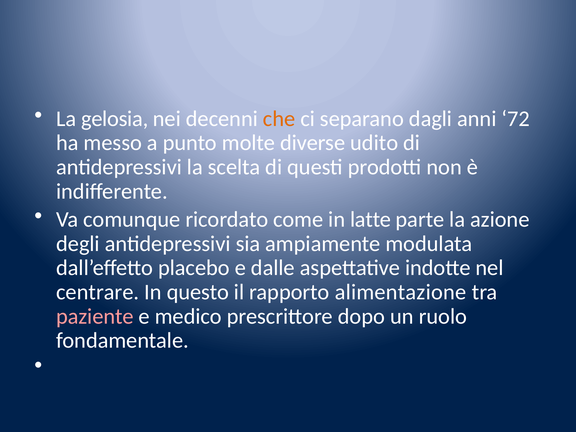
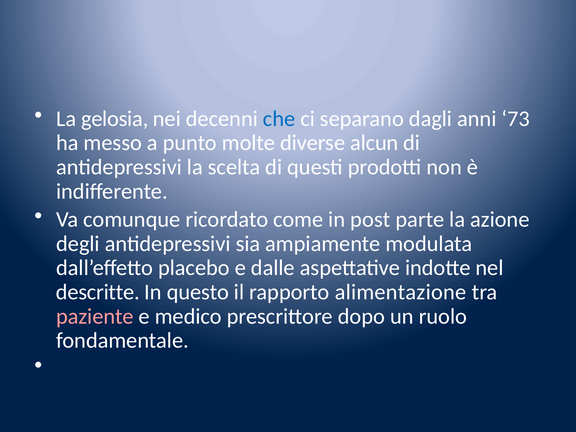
che colour: orange -> blue (279, 119)
72: 72 -> 73 (516, 119)
udito: udito -> alcun (374, 143)
latte: latte -> post (370, 220)
centrare: centrare -> descritte (98, 292)
